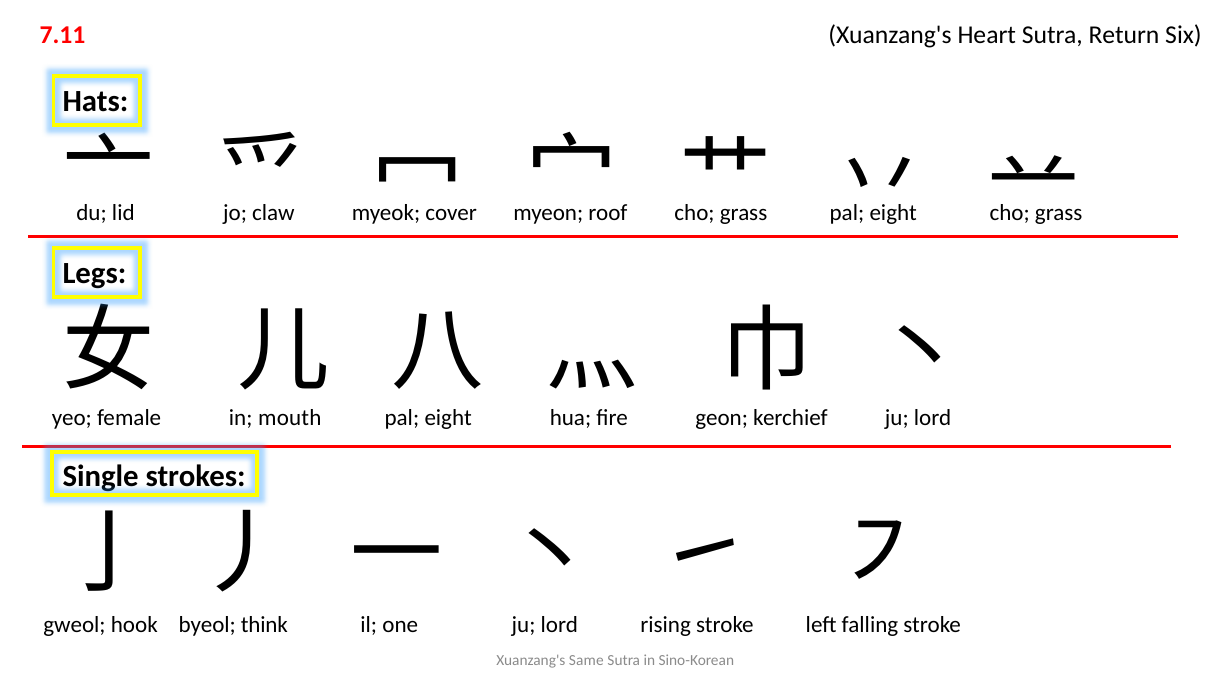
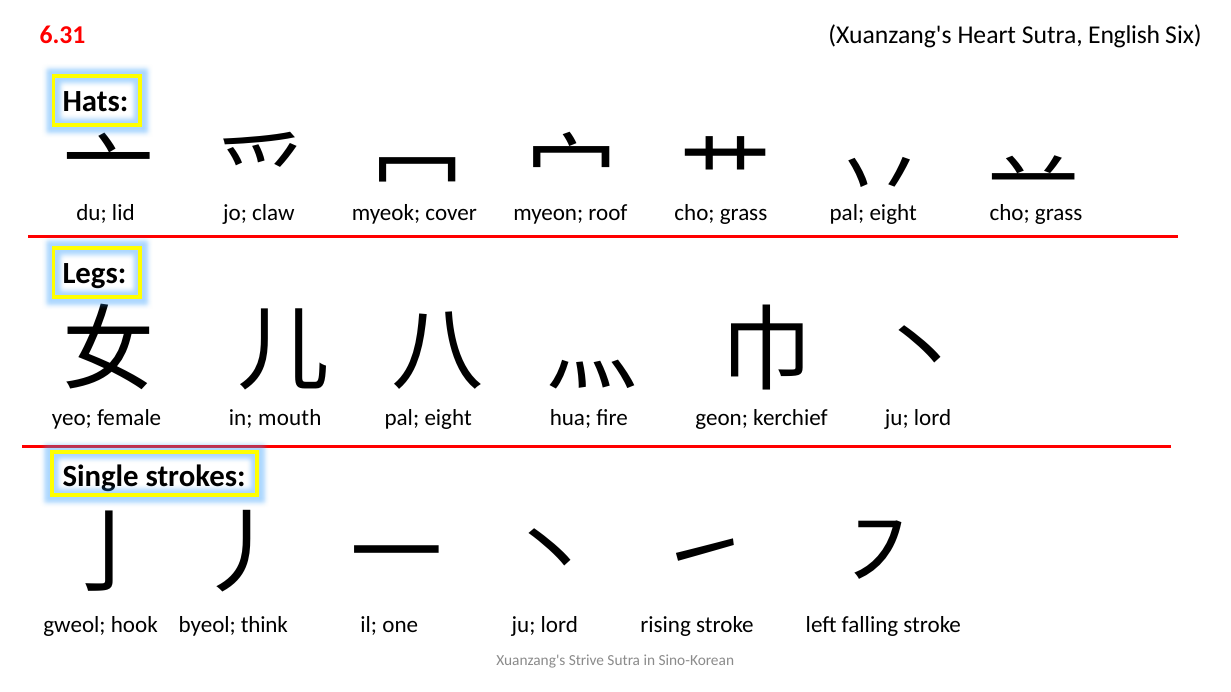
7.11: 7.11 -> 6.31 (62, 35)
Return: Return -> English (1124, 35)
Same: Same -> Strive (586, 661)
